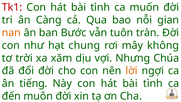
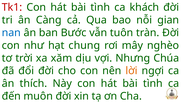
muốn: muốn -> khách (144, 7)
nan colour: orange -> blue (11, 33)
không: không -> nghèo (163, 45)
tiếng: tiếng -> thích (33, 83)
